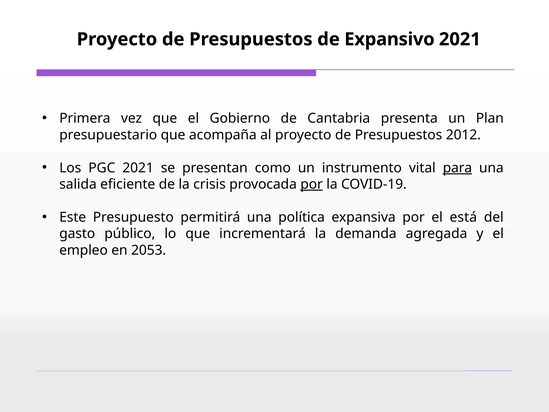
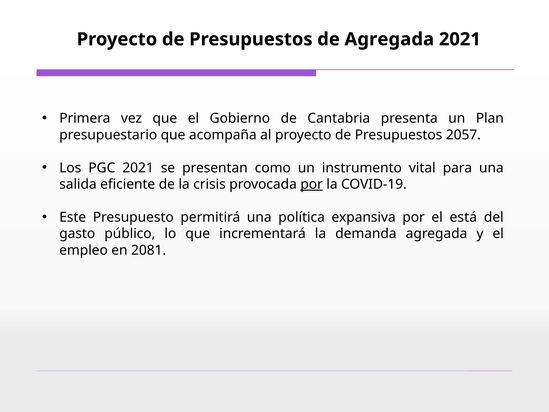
de Expansivo: Expansivo -> Agregada (389, 39)
2012: 2012 -> 2057 (463, 135)
para underline: present -> none (457, 168)
2053: 2053 -> 2081 (149, 250)
